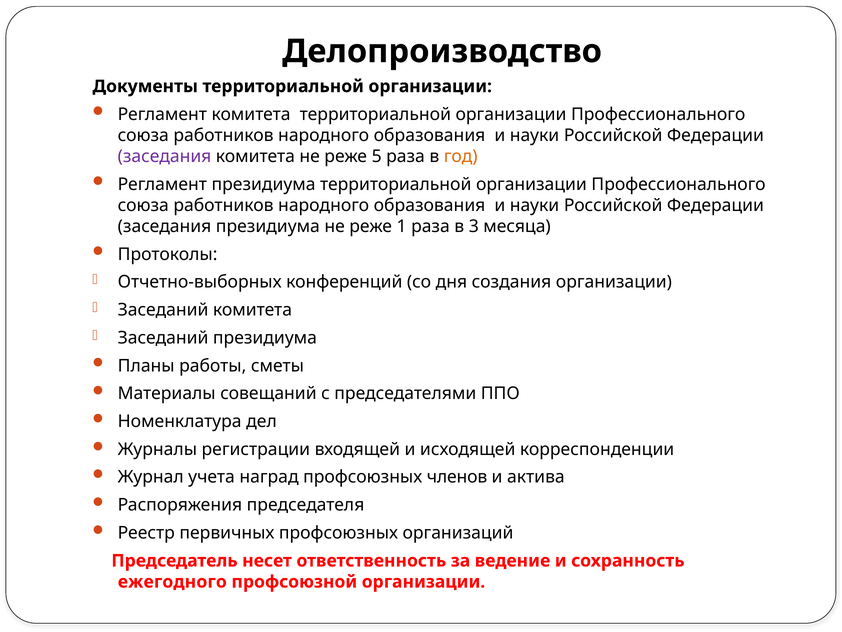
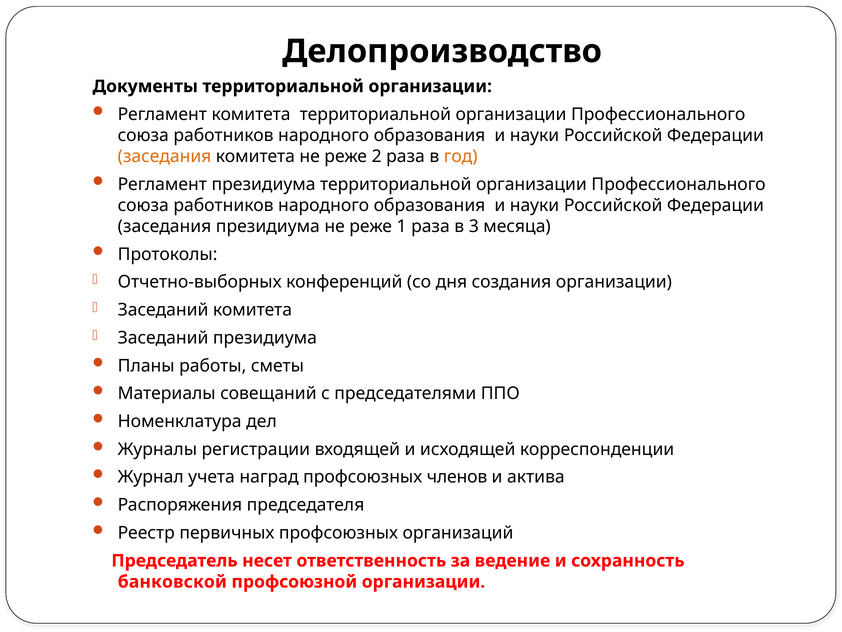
заседания colour: purple -> orange (165, 156)
5: 5 -> 2 (377, 156)
ежегодного: ежегодного -> банковской (172, 581)
